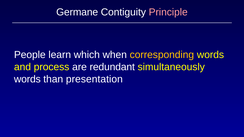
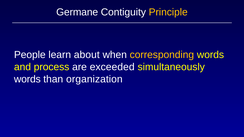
Principle colour: pink -> yellow (168, 12)
which: which -> about (87, 55)
redundant: redundant -> exceeded (112, 67)
presentation: presentation -> organization (94, 79)
